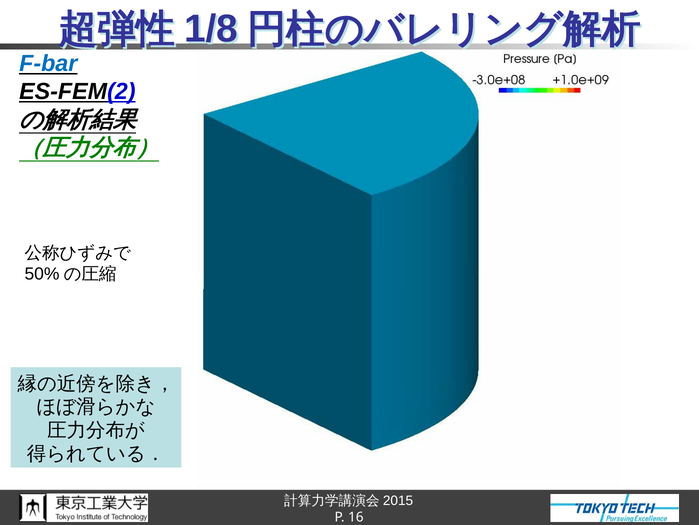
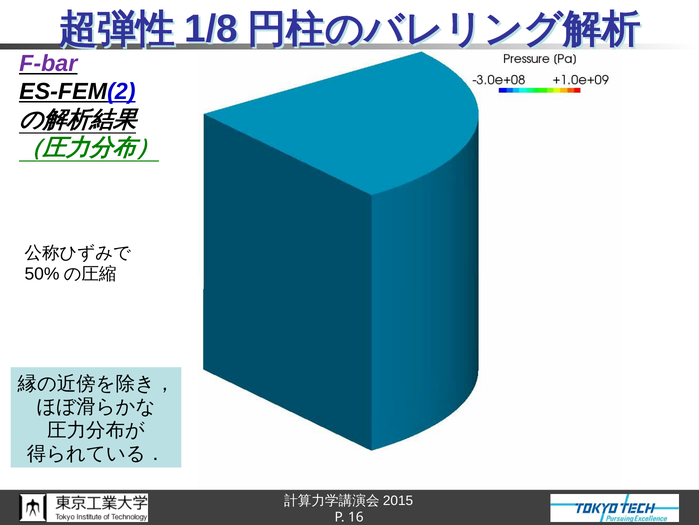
F-bar colour: blue -> purple (48, 63)
